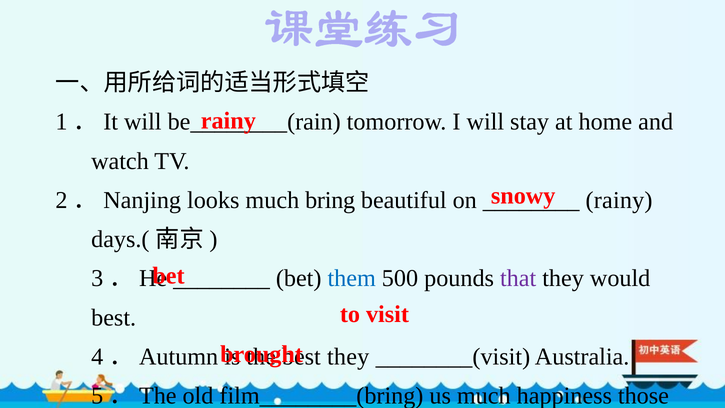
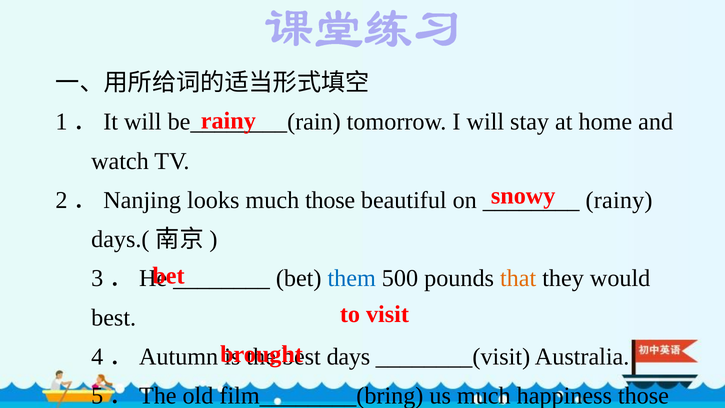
much bring: bring -> those (330, 200)
that colour: purple -> orange (518, 278)
they: they -> days (348, 357)
